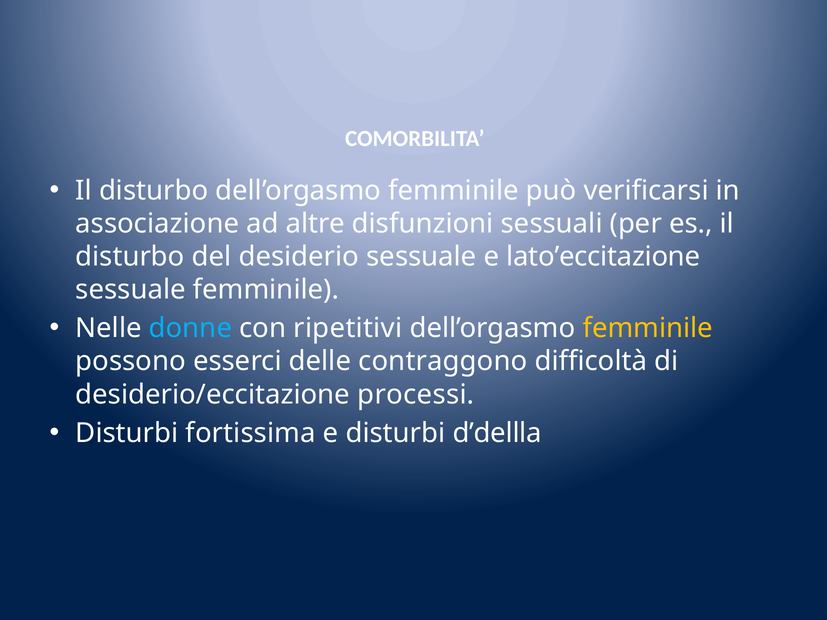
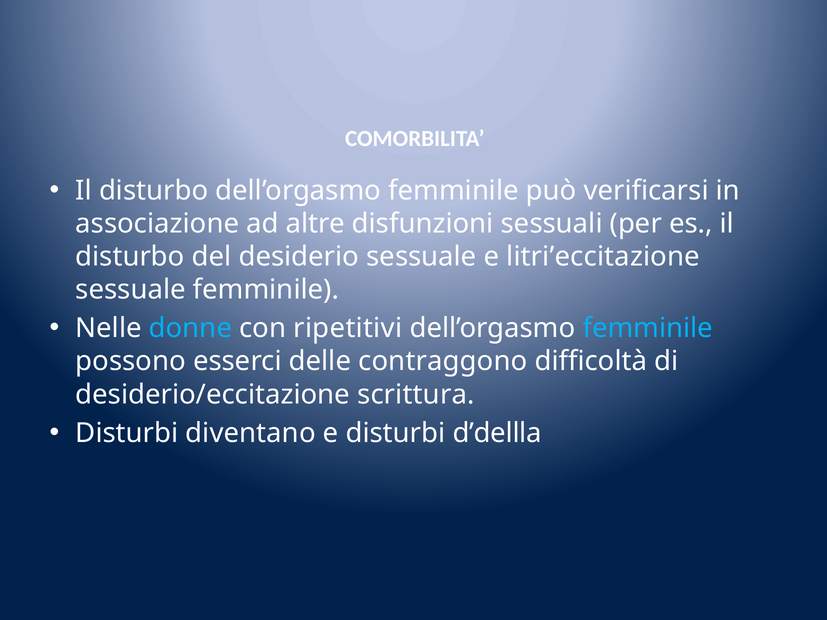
lato’eccitazione: lato’eccitazione -> litri’eccitazione (603, 257)
femminile colour: yellow -> light blue (648, 328)
processi: processi -> scrittura (416, 395)
fortissima: fortissima -> diventano (251, 433)
